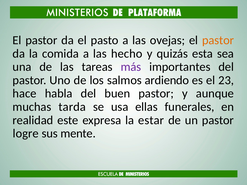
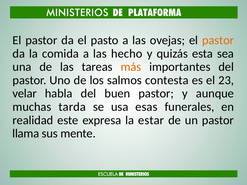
más colour: purple -> orange (131, 67)
ardiendo: ardiendo -> contesta (167, 80)
hace: hace -> velar (25, 94)
ellas: ellas -> esas (146, 107)
logre: logre -> llama (26, 134)
